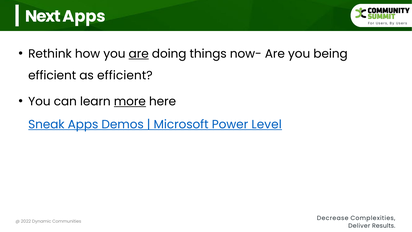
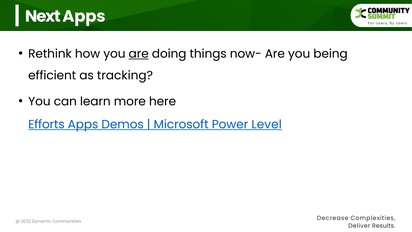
as efficient: efficient -> tracking (125, 76)
more underline: present -> none (130, 101)
Sneak: Sneak -> Efforts (46, 124)
